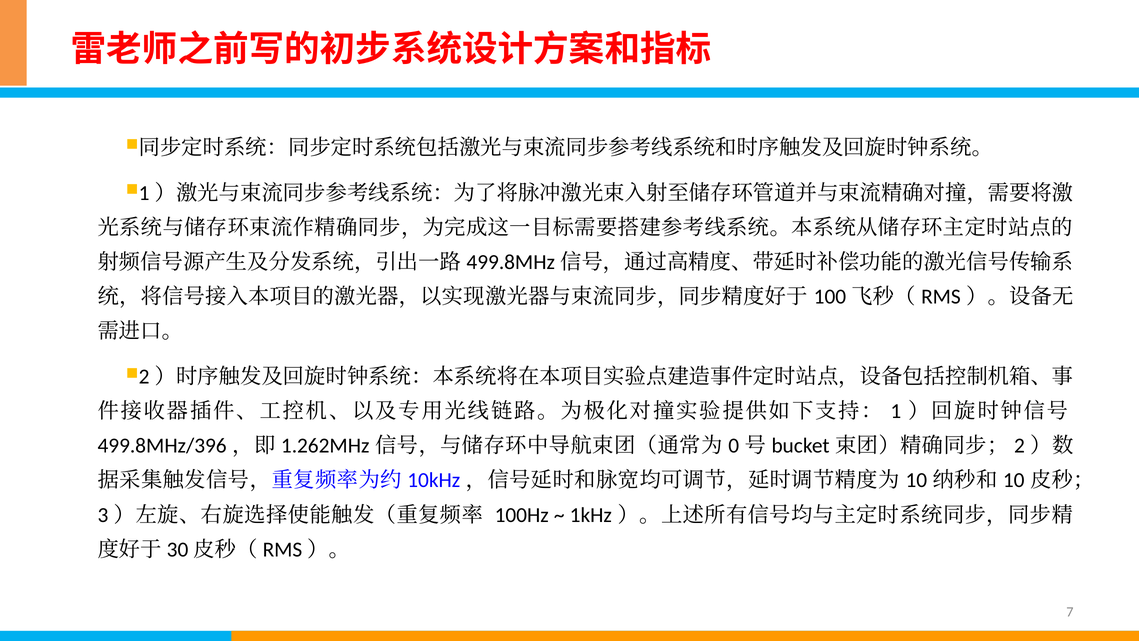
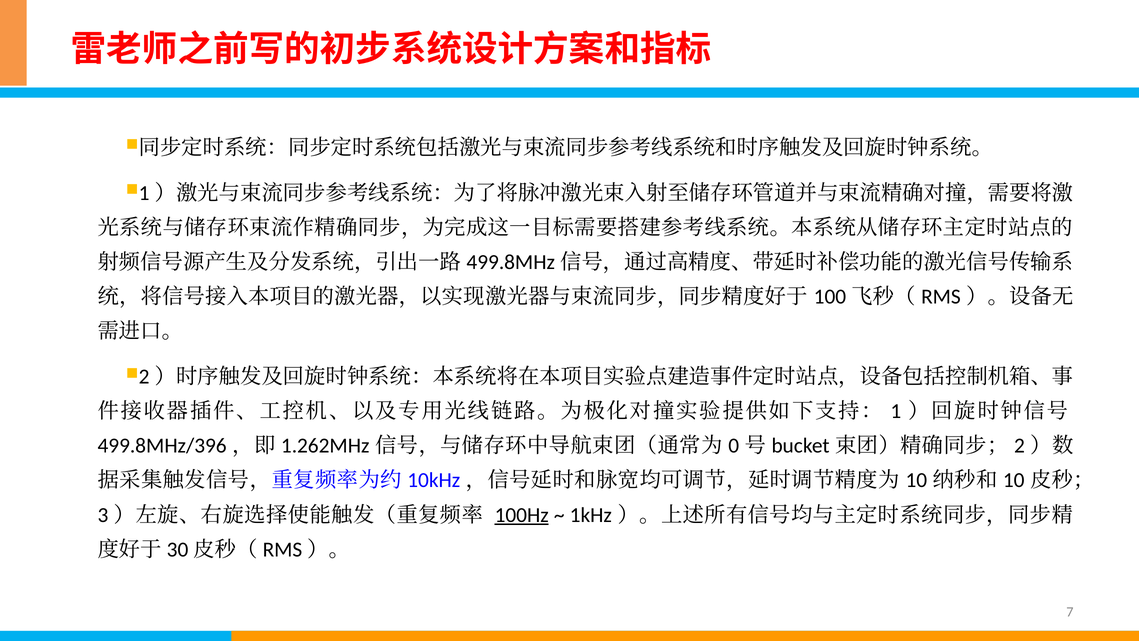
100Hz underline: none -> present (522, 515)
